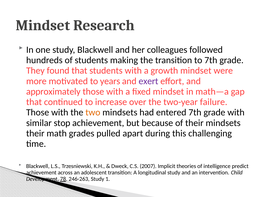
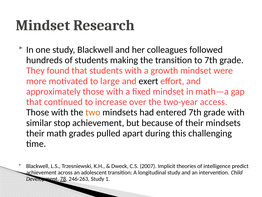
years: years -> large (110, 81)
exert colour: purple -> black (148, 81)
failure: failure -> access (214, 102)
